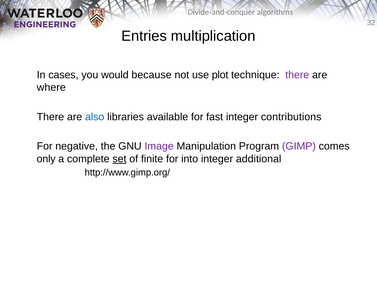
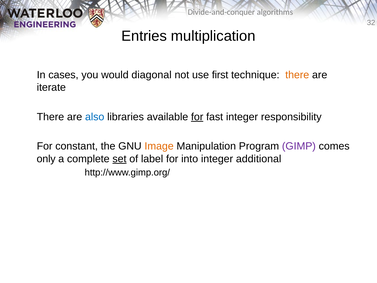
because: because -> diagonal (152, 75)
plot: plot -> first (220, 75)
there colour: purple -> orange (297, 75)
where: where -> iterate (51, 87)
for underline: none -> present (197, 117)
contributions: contributions -> responsibility (291, 117)
negative: negative -> constant (77, 146)
Image colour: purple -> orange (159, 146)
finite: finite -> label (152, 159)
